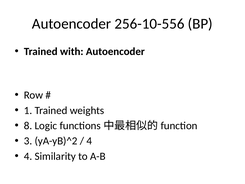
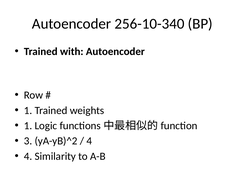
256-10-556: 256-10-556 -> 256-10-340 (149, 24)
8: 8 -> 1 (28, 126)
